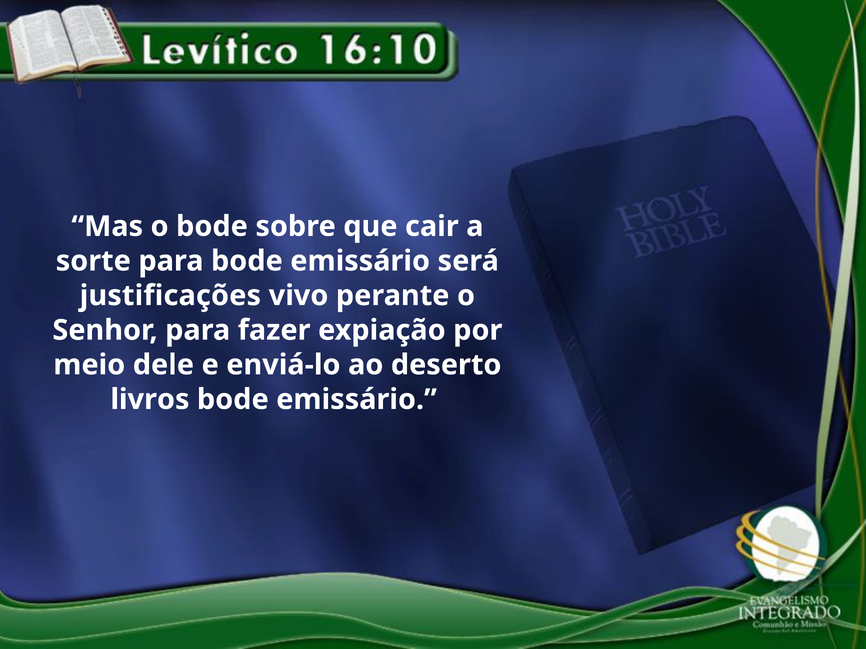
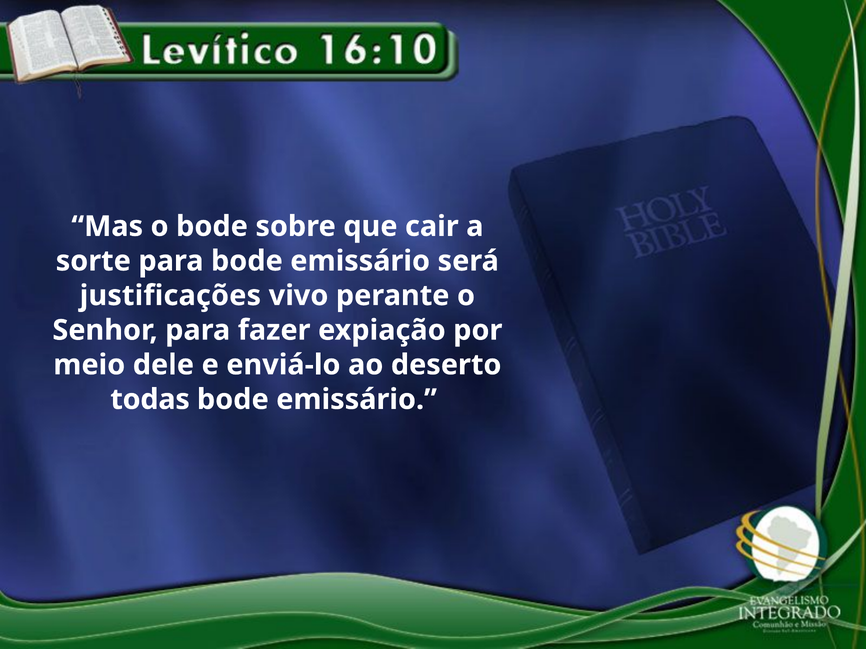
livros: livros -> todas (150, 400)
